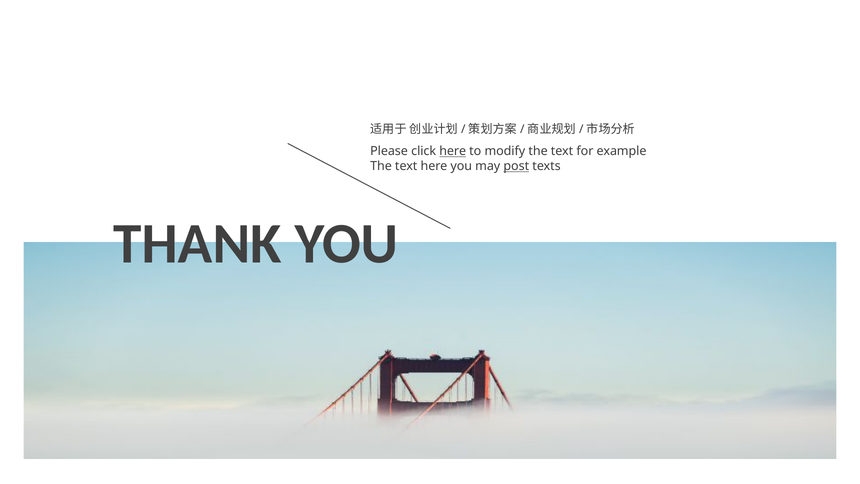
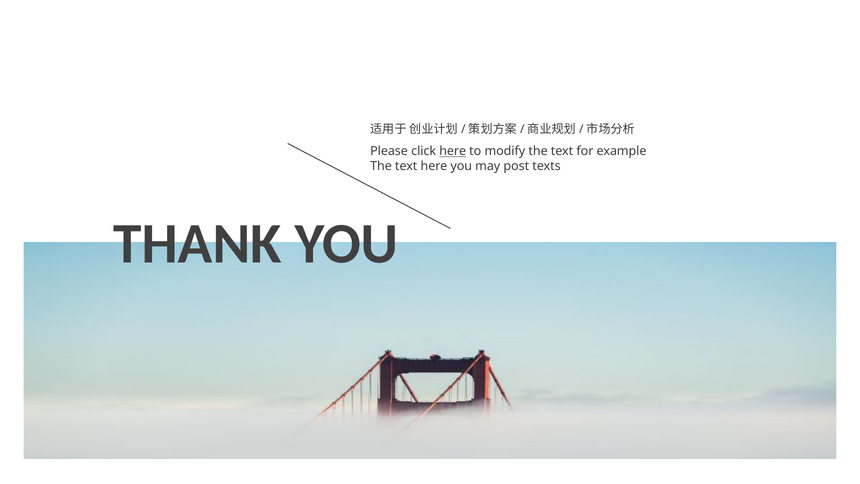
post underline: present -> none (516, 166)
